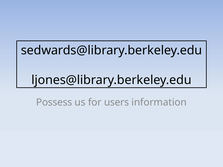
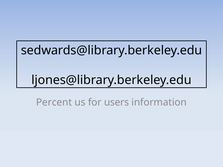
Possess: Possess -> Percent (54, 103)
